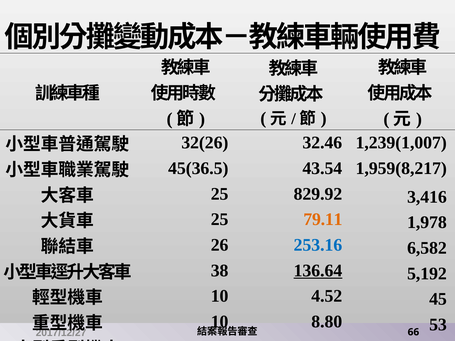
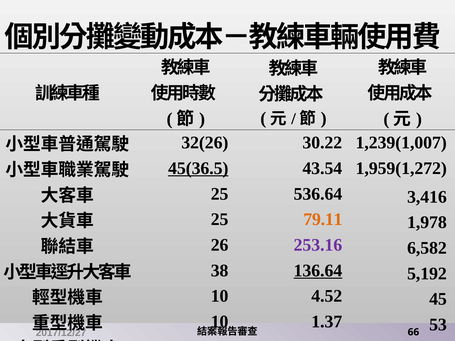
32.46: 32.46 -> 30.22 (322, 143)
45(36.5 underline: none -> present (198, 168)
1,959(8,217: 1,959(8,217 -> 1,959(1,272 (401, 168)
829.92: 829.92 -> 536.64 (318, 194)
253.16 colour: blue -> purple (318, 245)
8.80: 8.80 -> 1.37 (327, 322)
